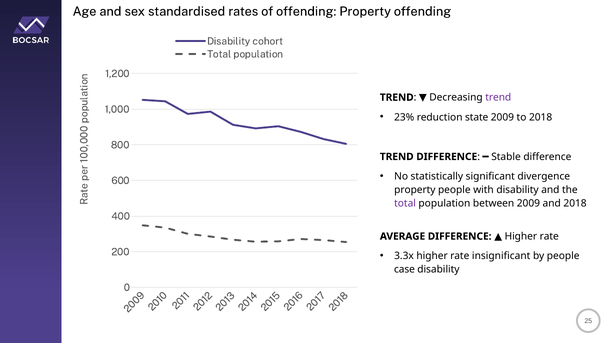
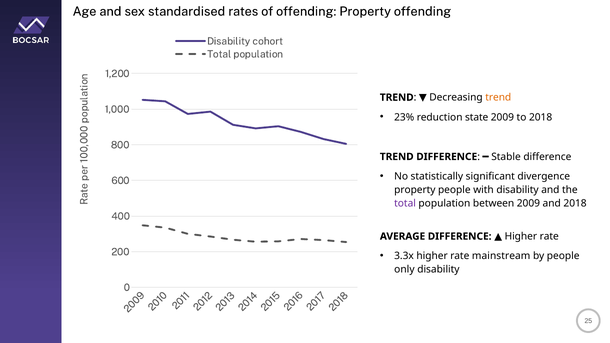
trend colour: purple -> orange (498, 97)
insignificant: insignificant -> mainstream (501, 256)
case: case -> only (404, 270)
